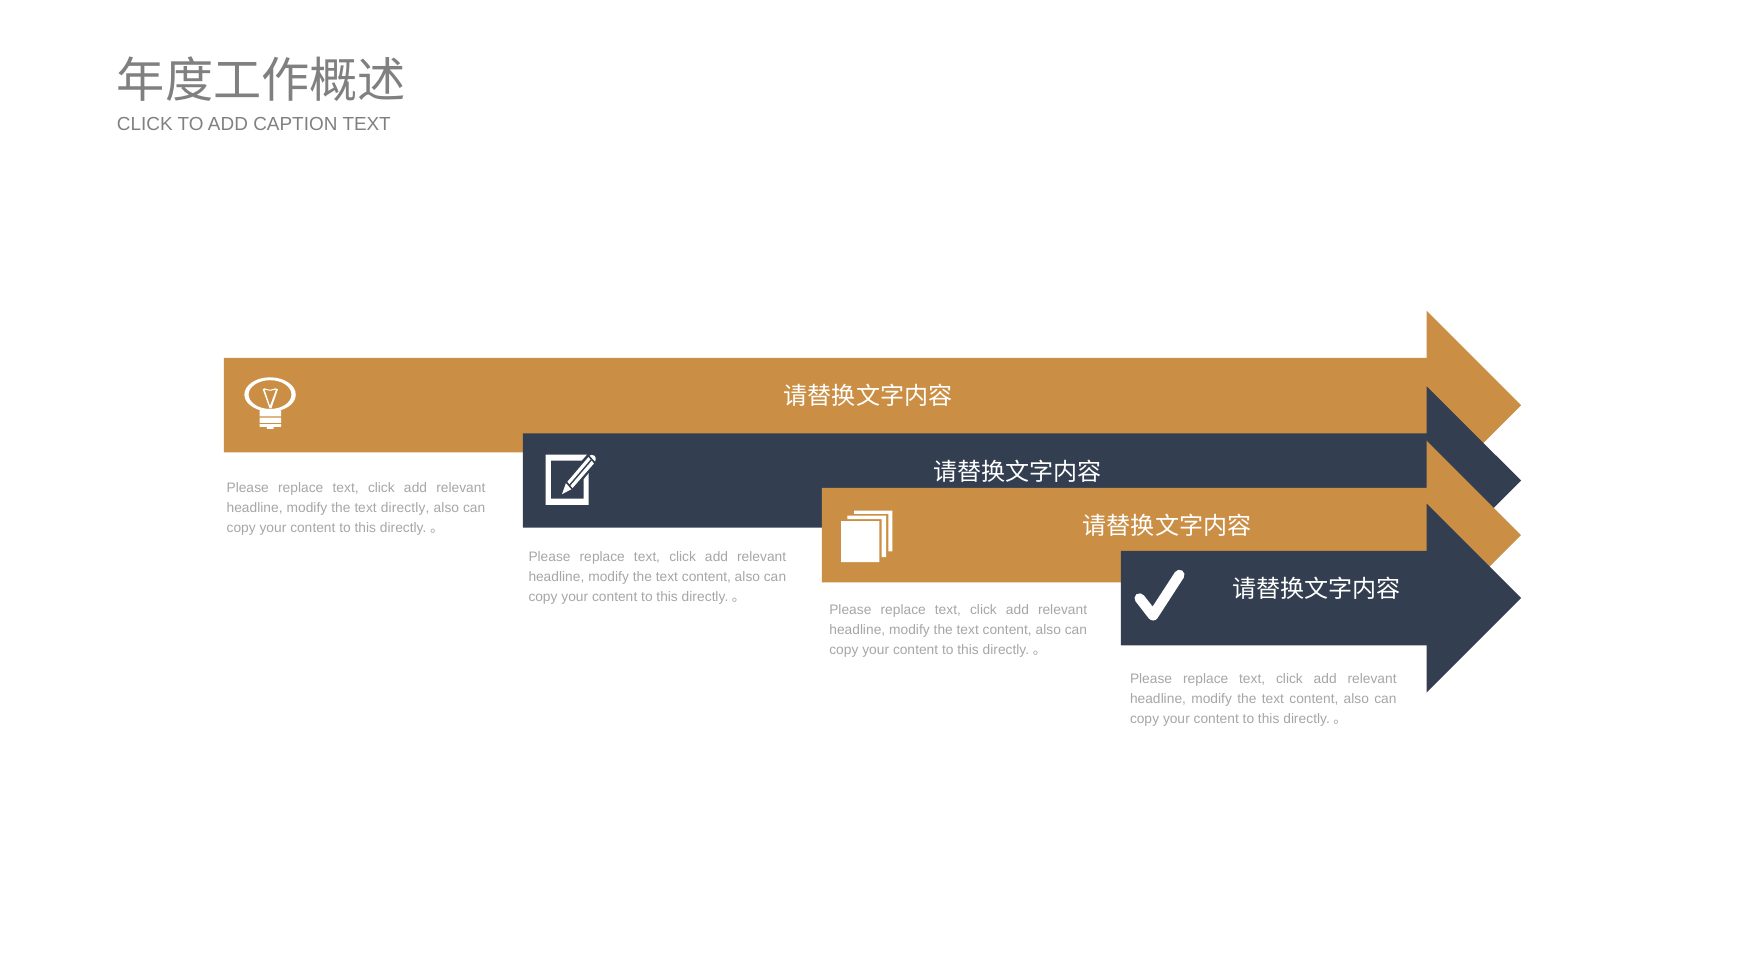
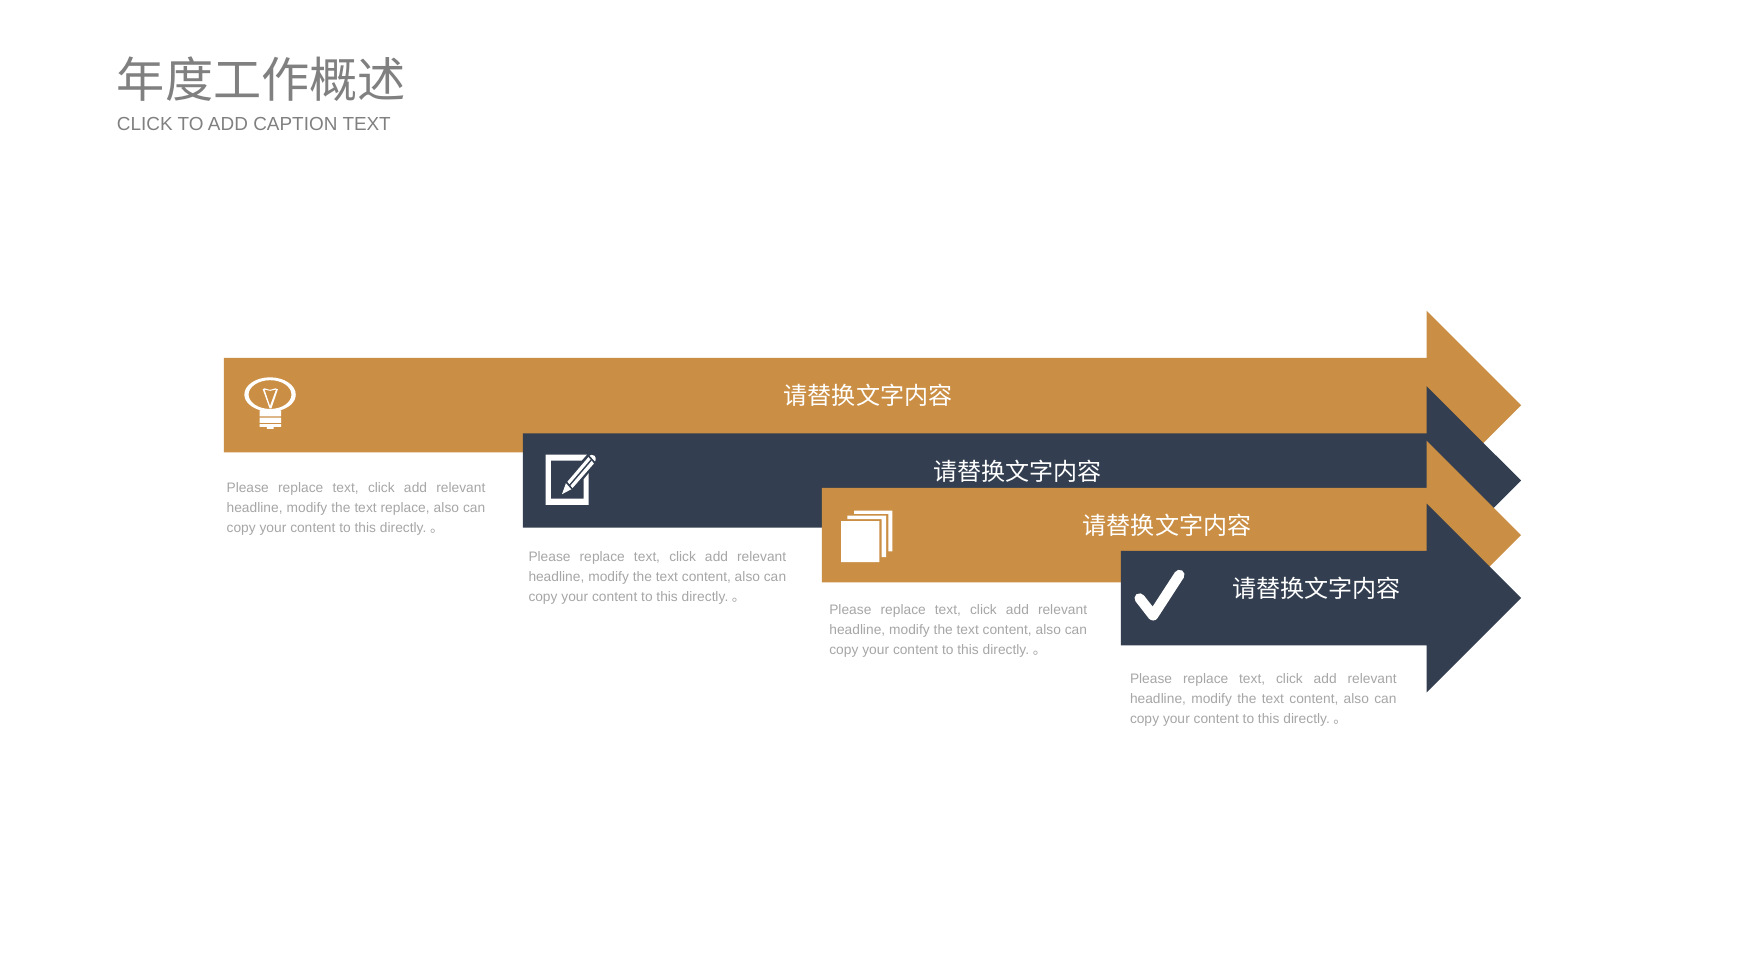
text directly: directly -> replace (405, 508)
